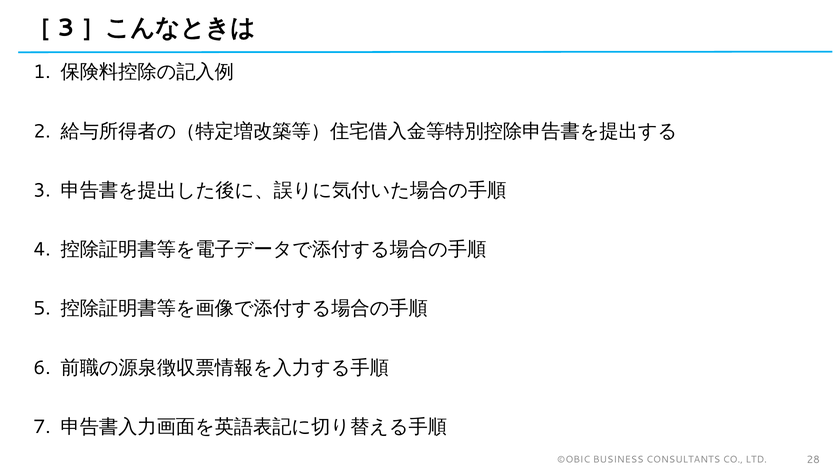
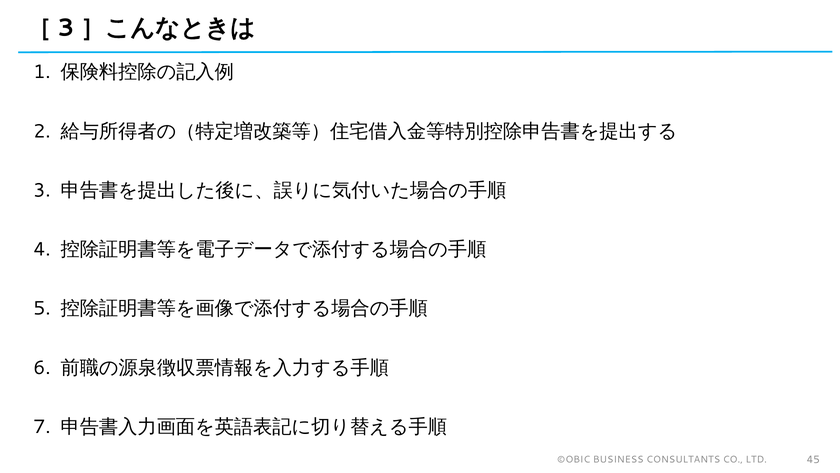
28: 28 -> 45 (813, 460)
